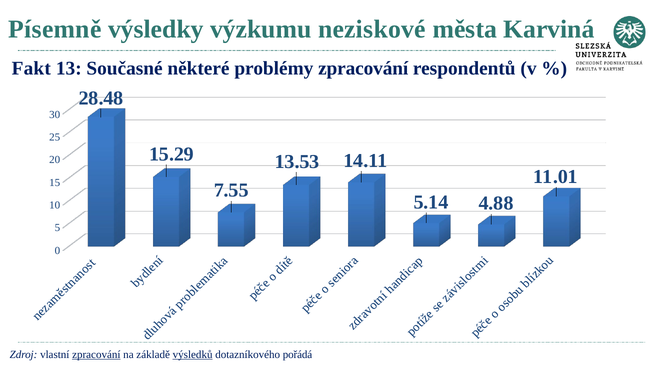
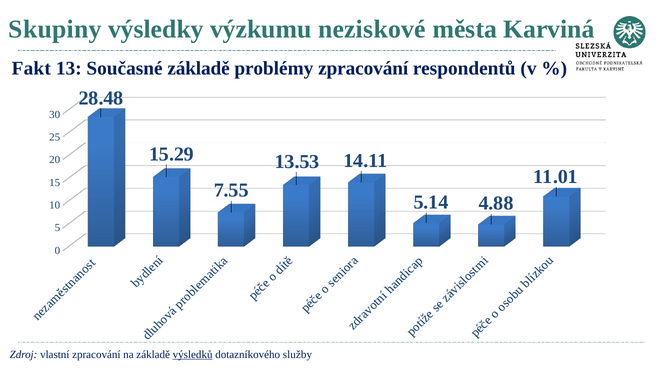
Písemně: Písemně -> Skupiny (55, 29)
Současné některé: některé -> základě (199, 69)
zpracování underline: present -> none (96, 355)
pořádá: pořádá -> služby (297, 355)
